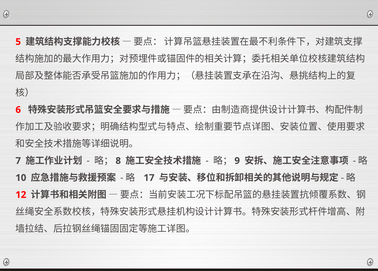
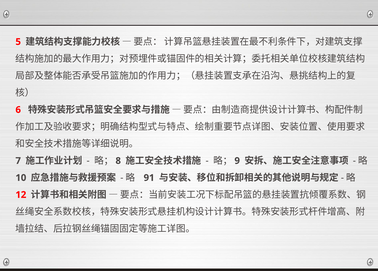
17: 17 -> 91 (149, 178)
